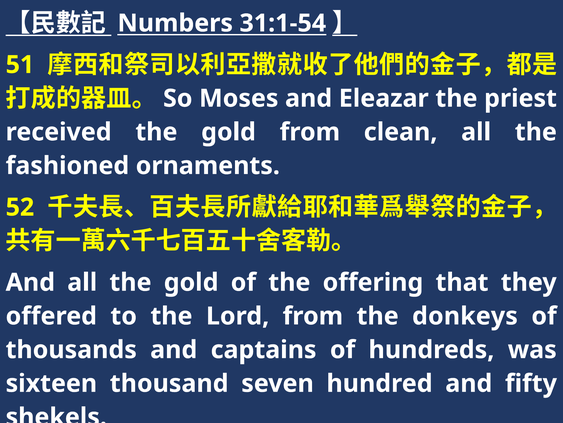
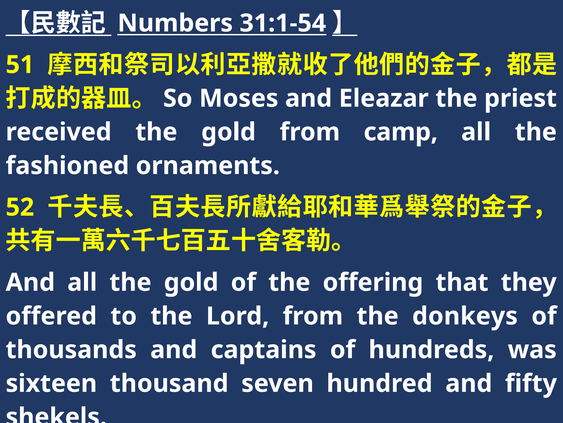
clean: clean -> camp (401, 132)
